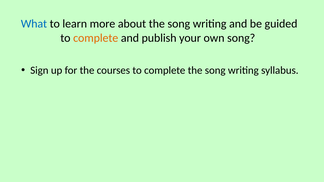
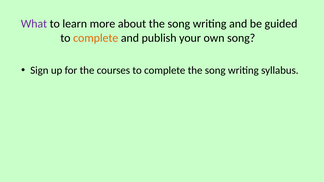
What colour: blue -> purple (34, 24)
